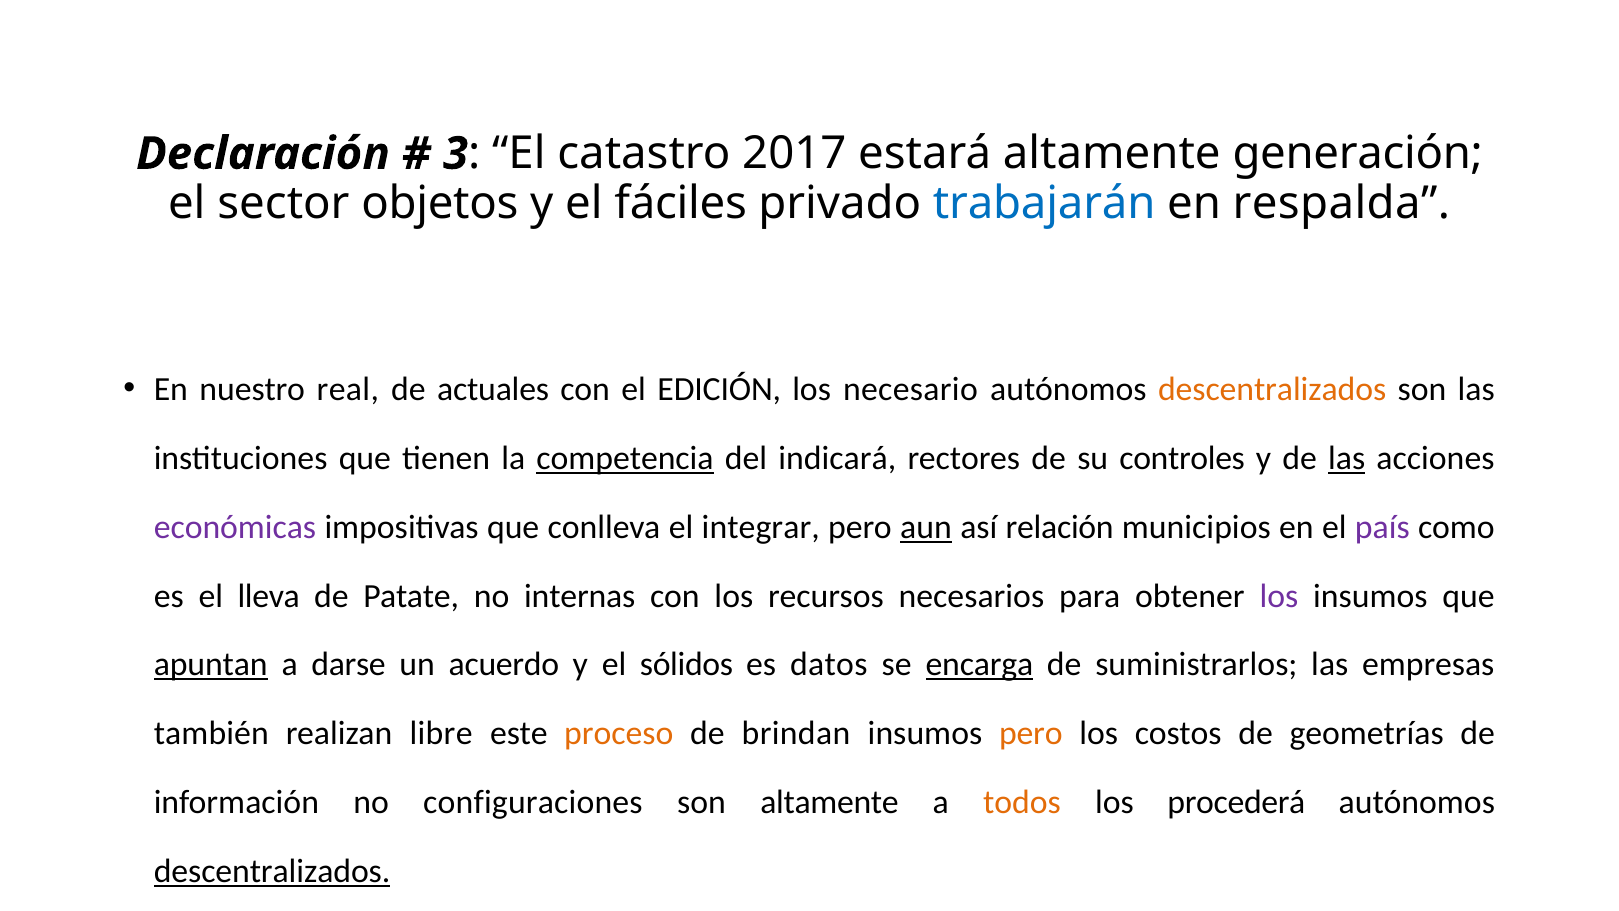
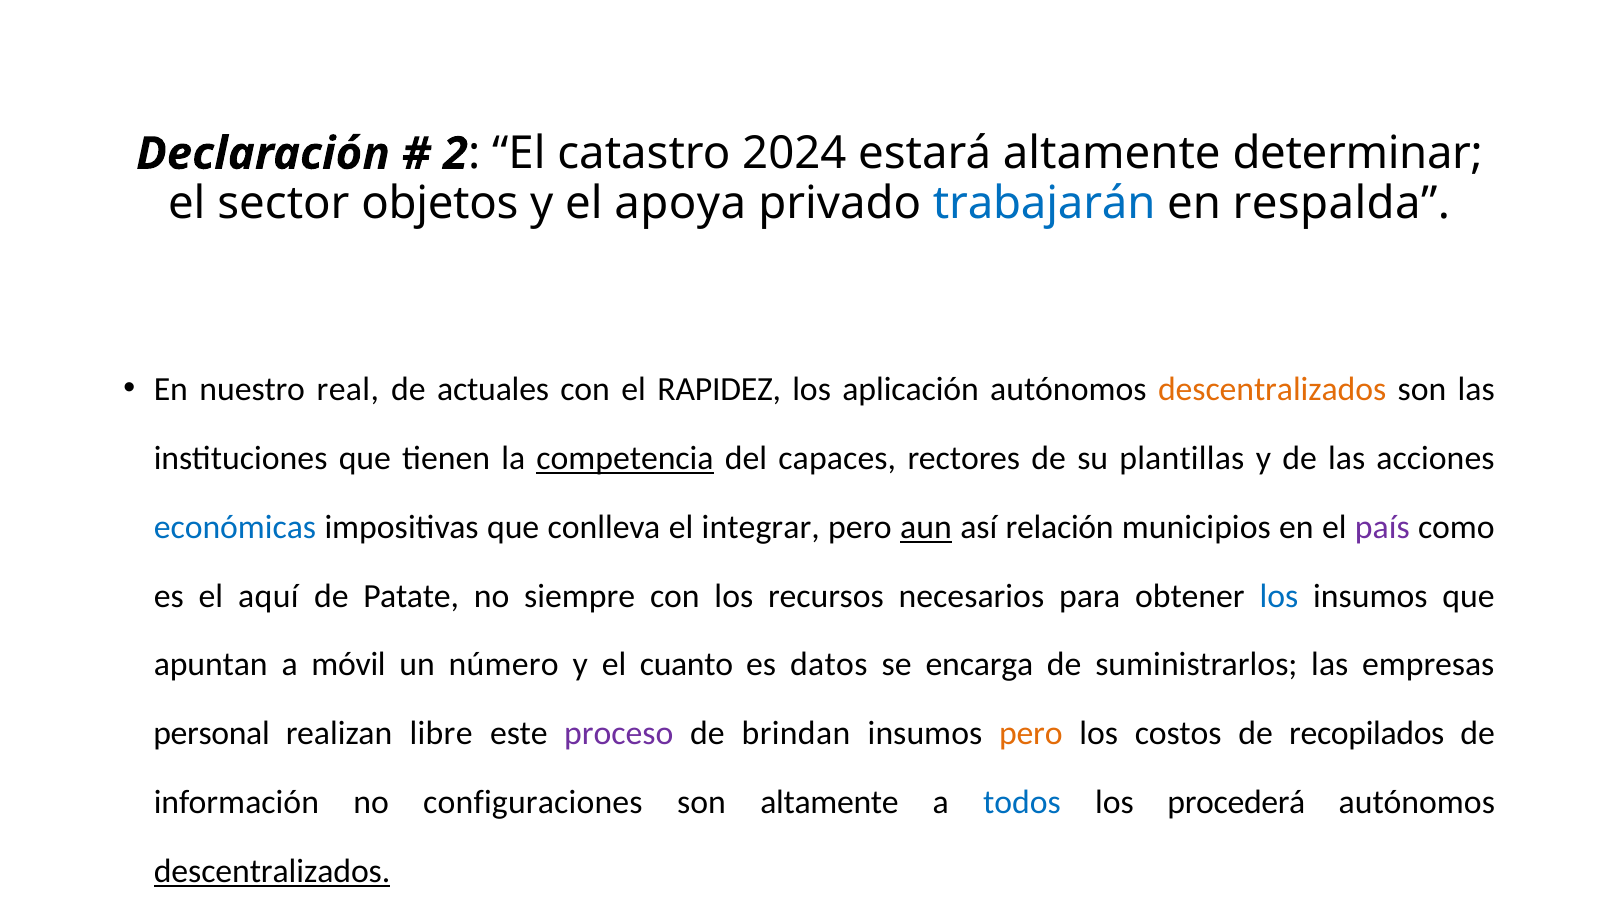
3: 3 -> 2 (456, 154)
2017: 2017 -> 2024 (794, 154)
generación: generación -> determinar (1358, 154)
fáciles: fáciles -> apoya (680, 203)
EDICIÓN: EDICIÓN -> RAPIDEZ (719, 389)
necesario: necesario -> aplicación (911, 389)
indicará: indicará -> capaces (837, 458)
controles: controles -> plantillas (1182, 458)
las underline: present -> none (1347, 458)
económicas colour: purple -> blue (235, 527)
lleva: lleva -> aquí (268, 596)
internas: internas -> siempre (580, 596)
los colour: purple -> blue (1279, 596)
apuntan underline: present -> none (211, 665)
darse: darse -> móvil (349, 665)
acuerdo: acuerdo -> número (504, 665)
sólidos: sólidos -> cuanto (686, 665)
encarga underline: present -> none (979, 665)
también: también -> personal (212, 733)
proceso colour: orange -> purple (619, 733)
geometrías: geometrías -> recopilados (1367, 733)
todos colour: orange -> blue (1022, 802)
